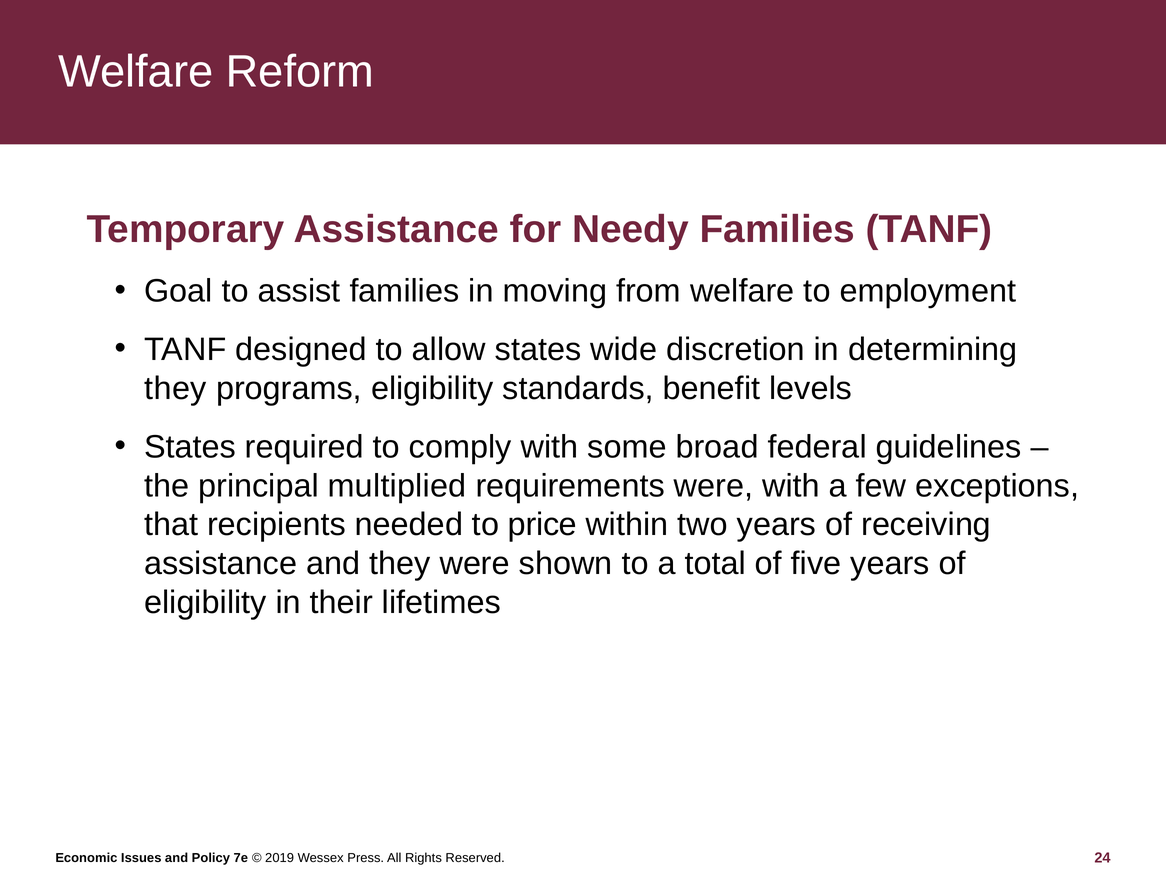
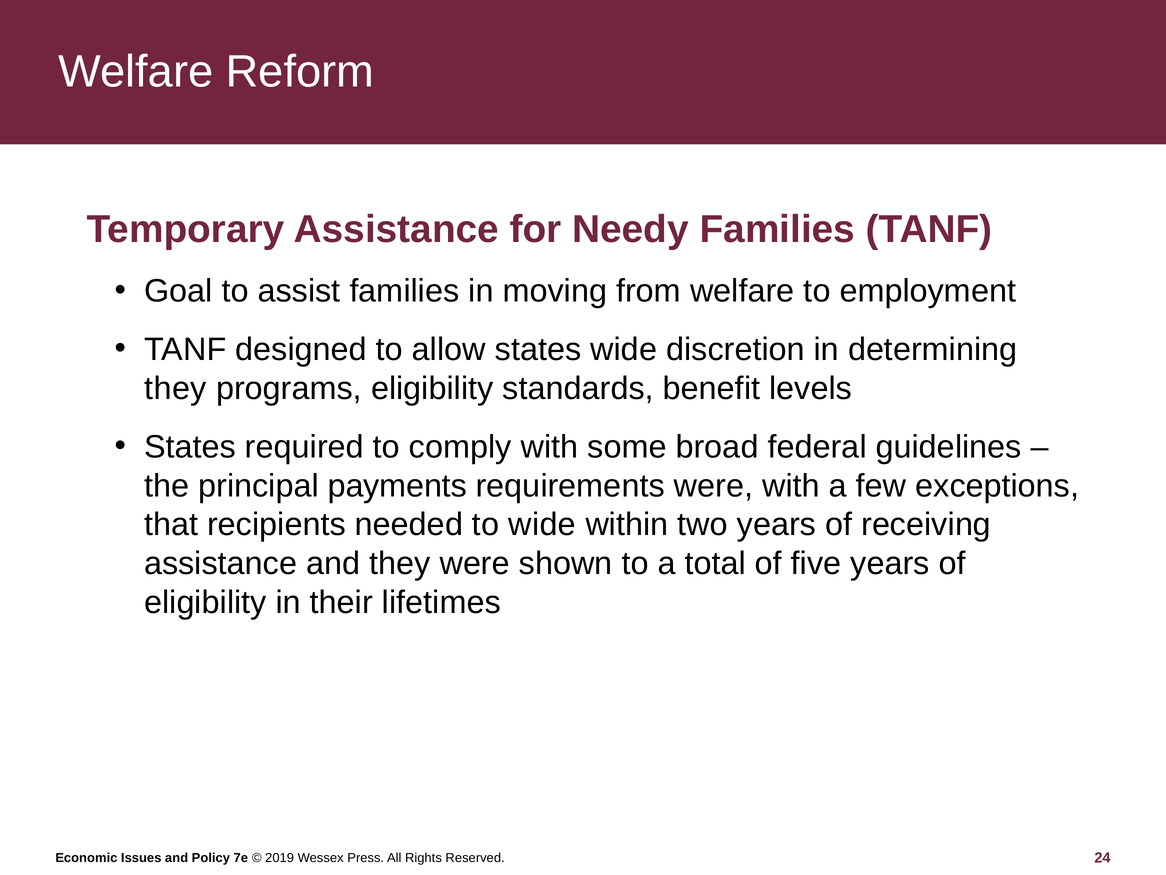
multiplied: multiplied -> payments (397, 486)
to price: price -> wide (542, 524)
